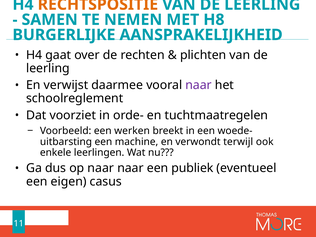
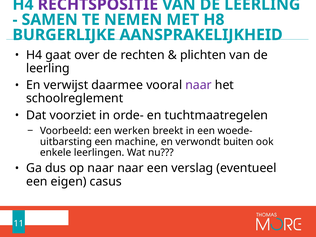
RECHTSPOSITIE colour: orange -> purple (98, 5)
terwijl: terwijl -> buiten (238, 142)
publiek: publiek -> verslag (192, 168)
